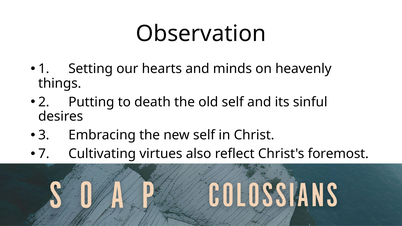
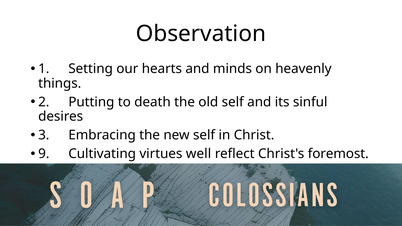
7: 7 -> 9 (44, 154)
also: also -> well (199, 154)
